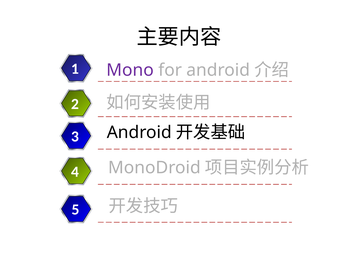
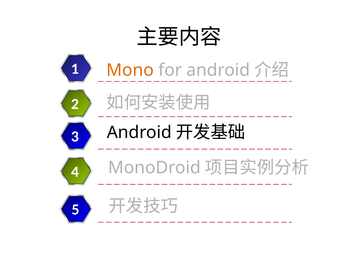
Mono colour: purple -> orange (130, 70)
